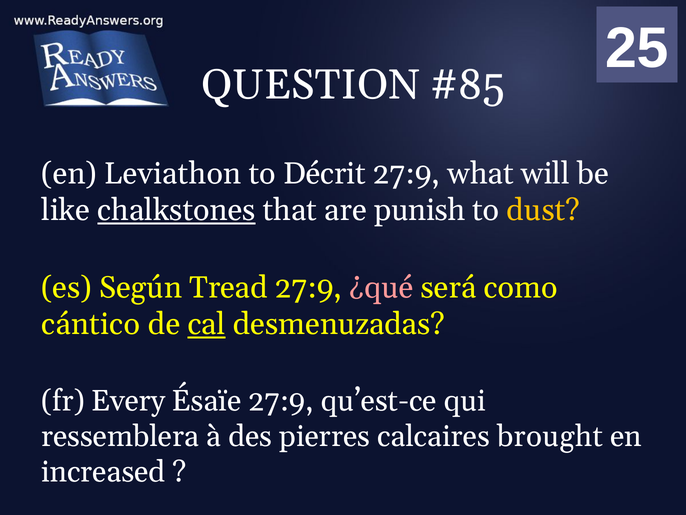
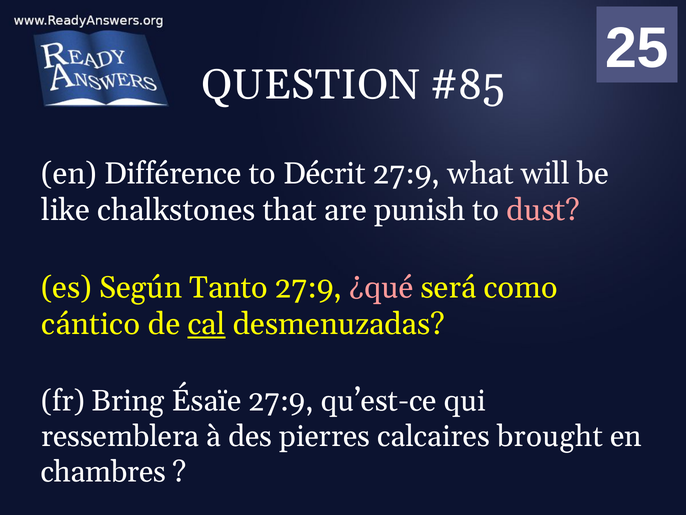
Leviathon: Leviathon -> Différence (173, 174)
chalkstones underline: present -> none (176, 210)
dust colour: yellow -> pink (543, 210)
Tread: Tread -> Tanto (229, 287)
Every: Every -> Bring (128, 400)
increased: increased -> chambres (103, 471)
